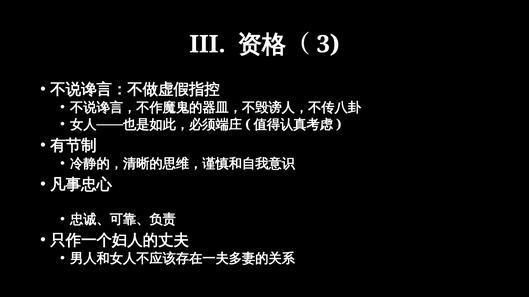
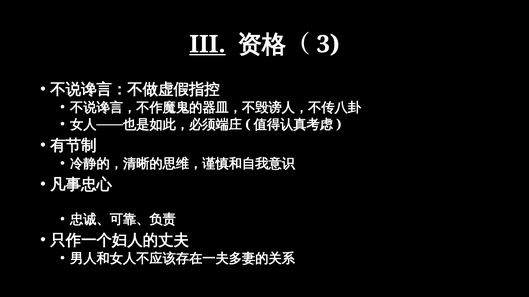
III underline: none -> present (207, 44)
